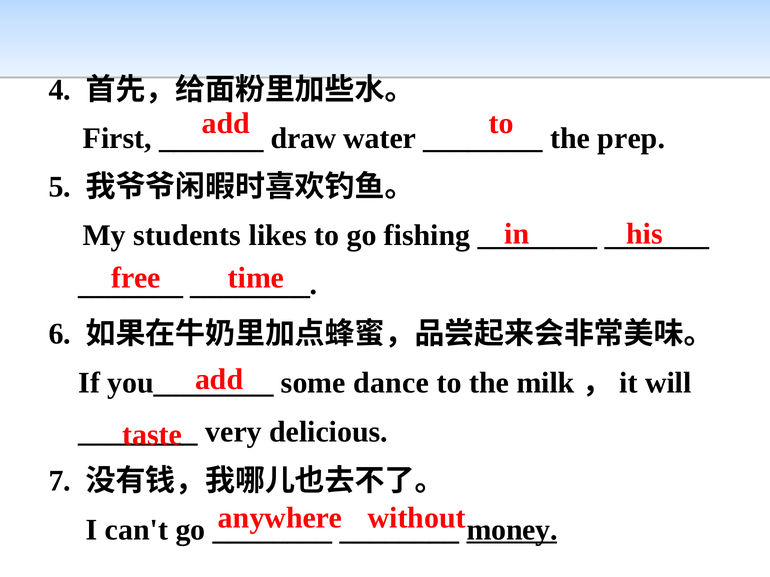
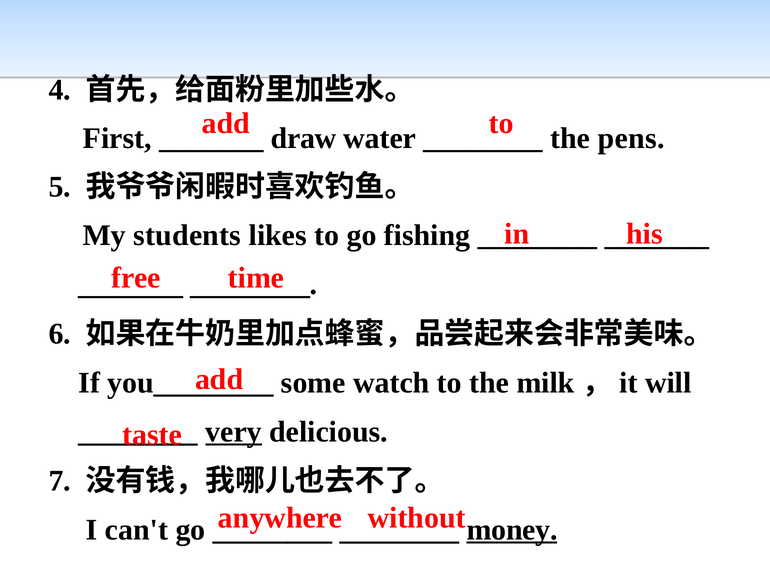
prep: prep -> pens (631, 139)
dance: dance -> watch (391, 383)
very underline: none -> present (234, 432)
